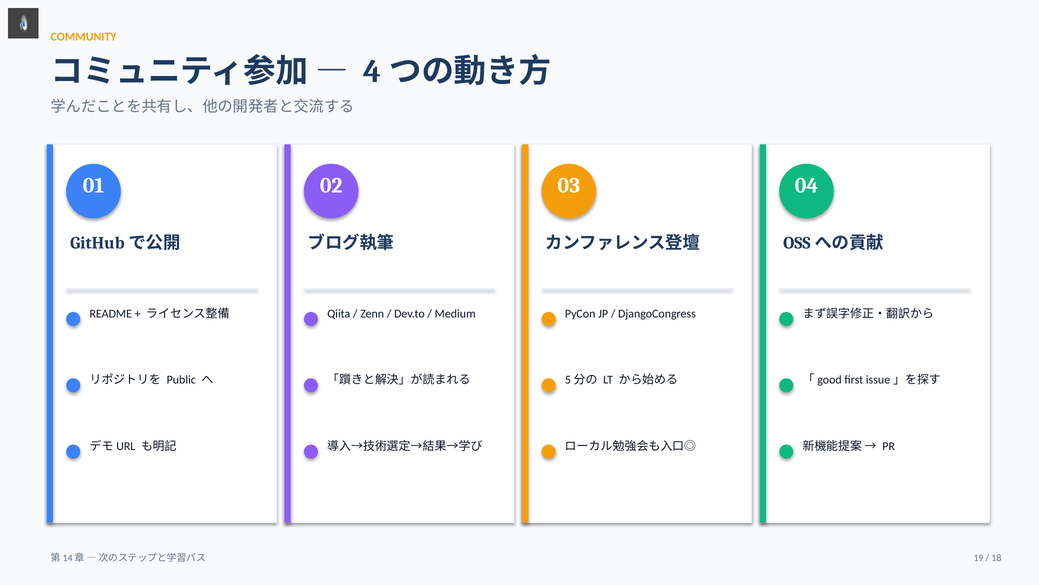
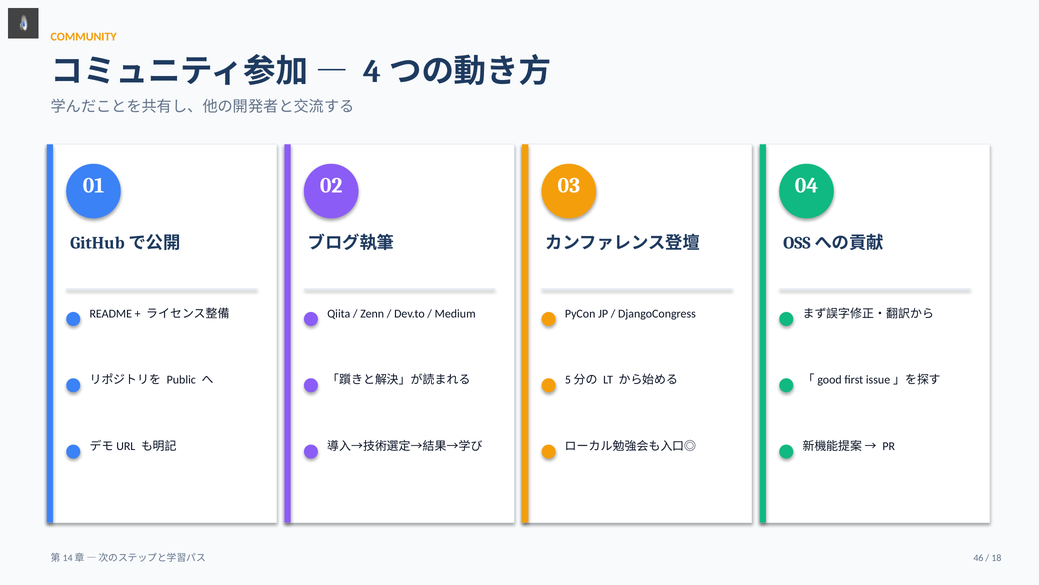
19: 19 -> 46 (978, 557)
